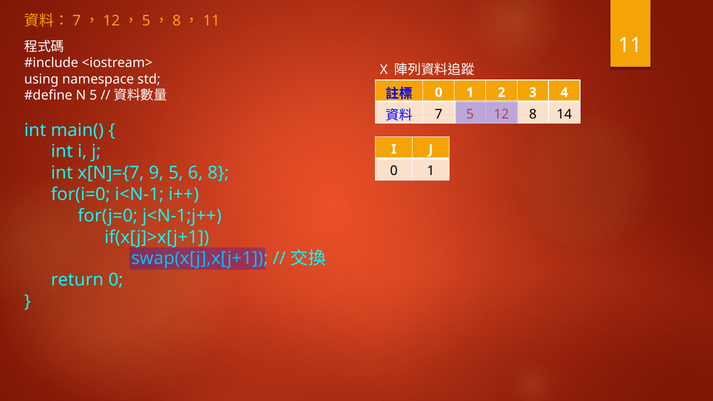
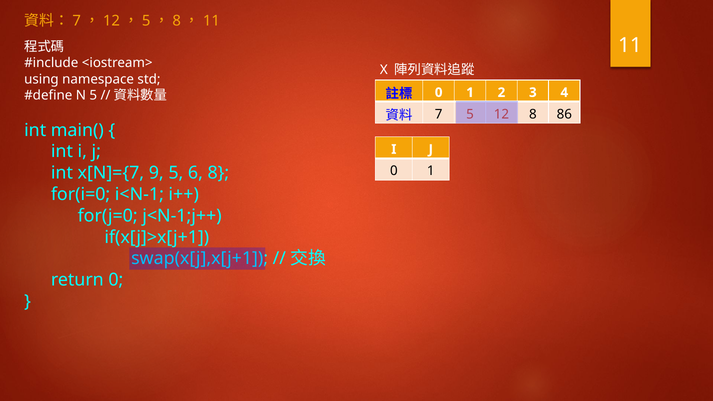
14: 14 -> 86 (564, 114)
